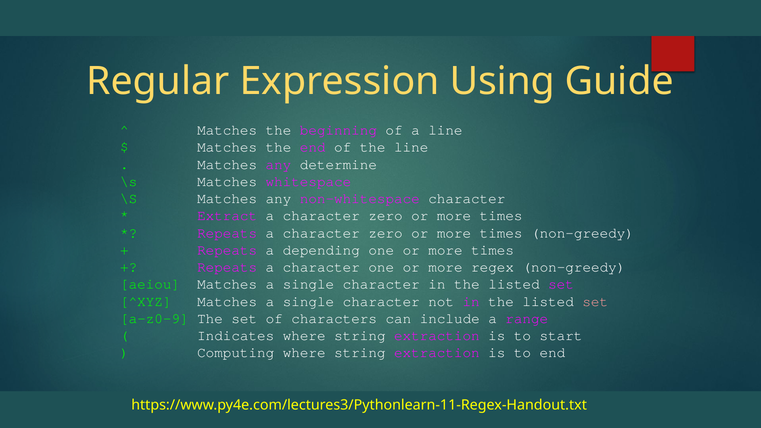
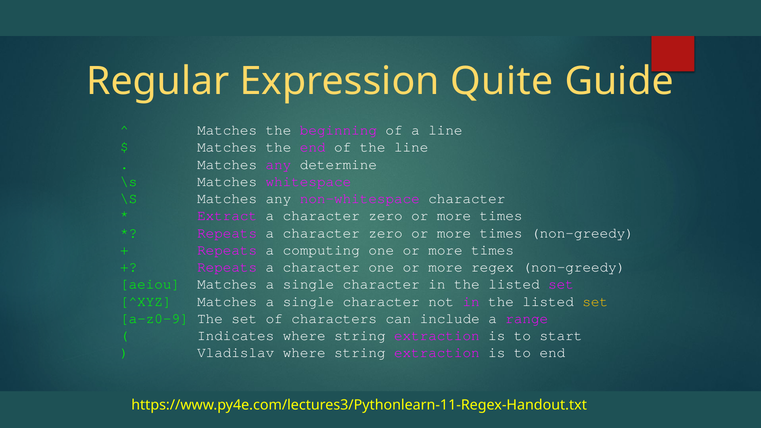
Using: Using -> Quite (502, 81)
depending: depending -> computing (321, 250)
set colour: pink -> yellow (595, 301)
Computing: Computing -> Vladislav (236, 353)
